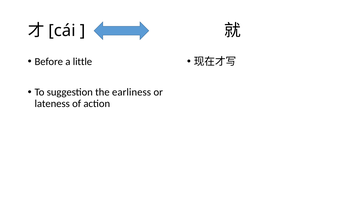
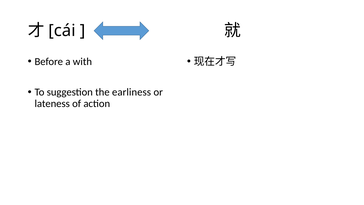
little: little -> with (82, 62)
